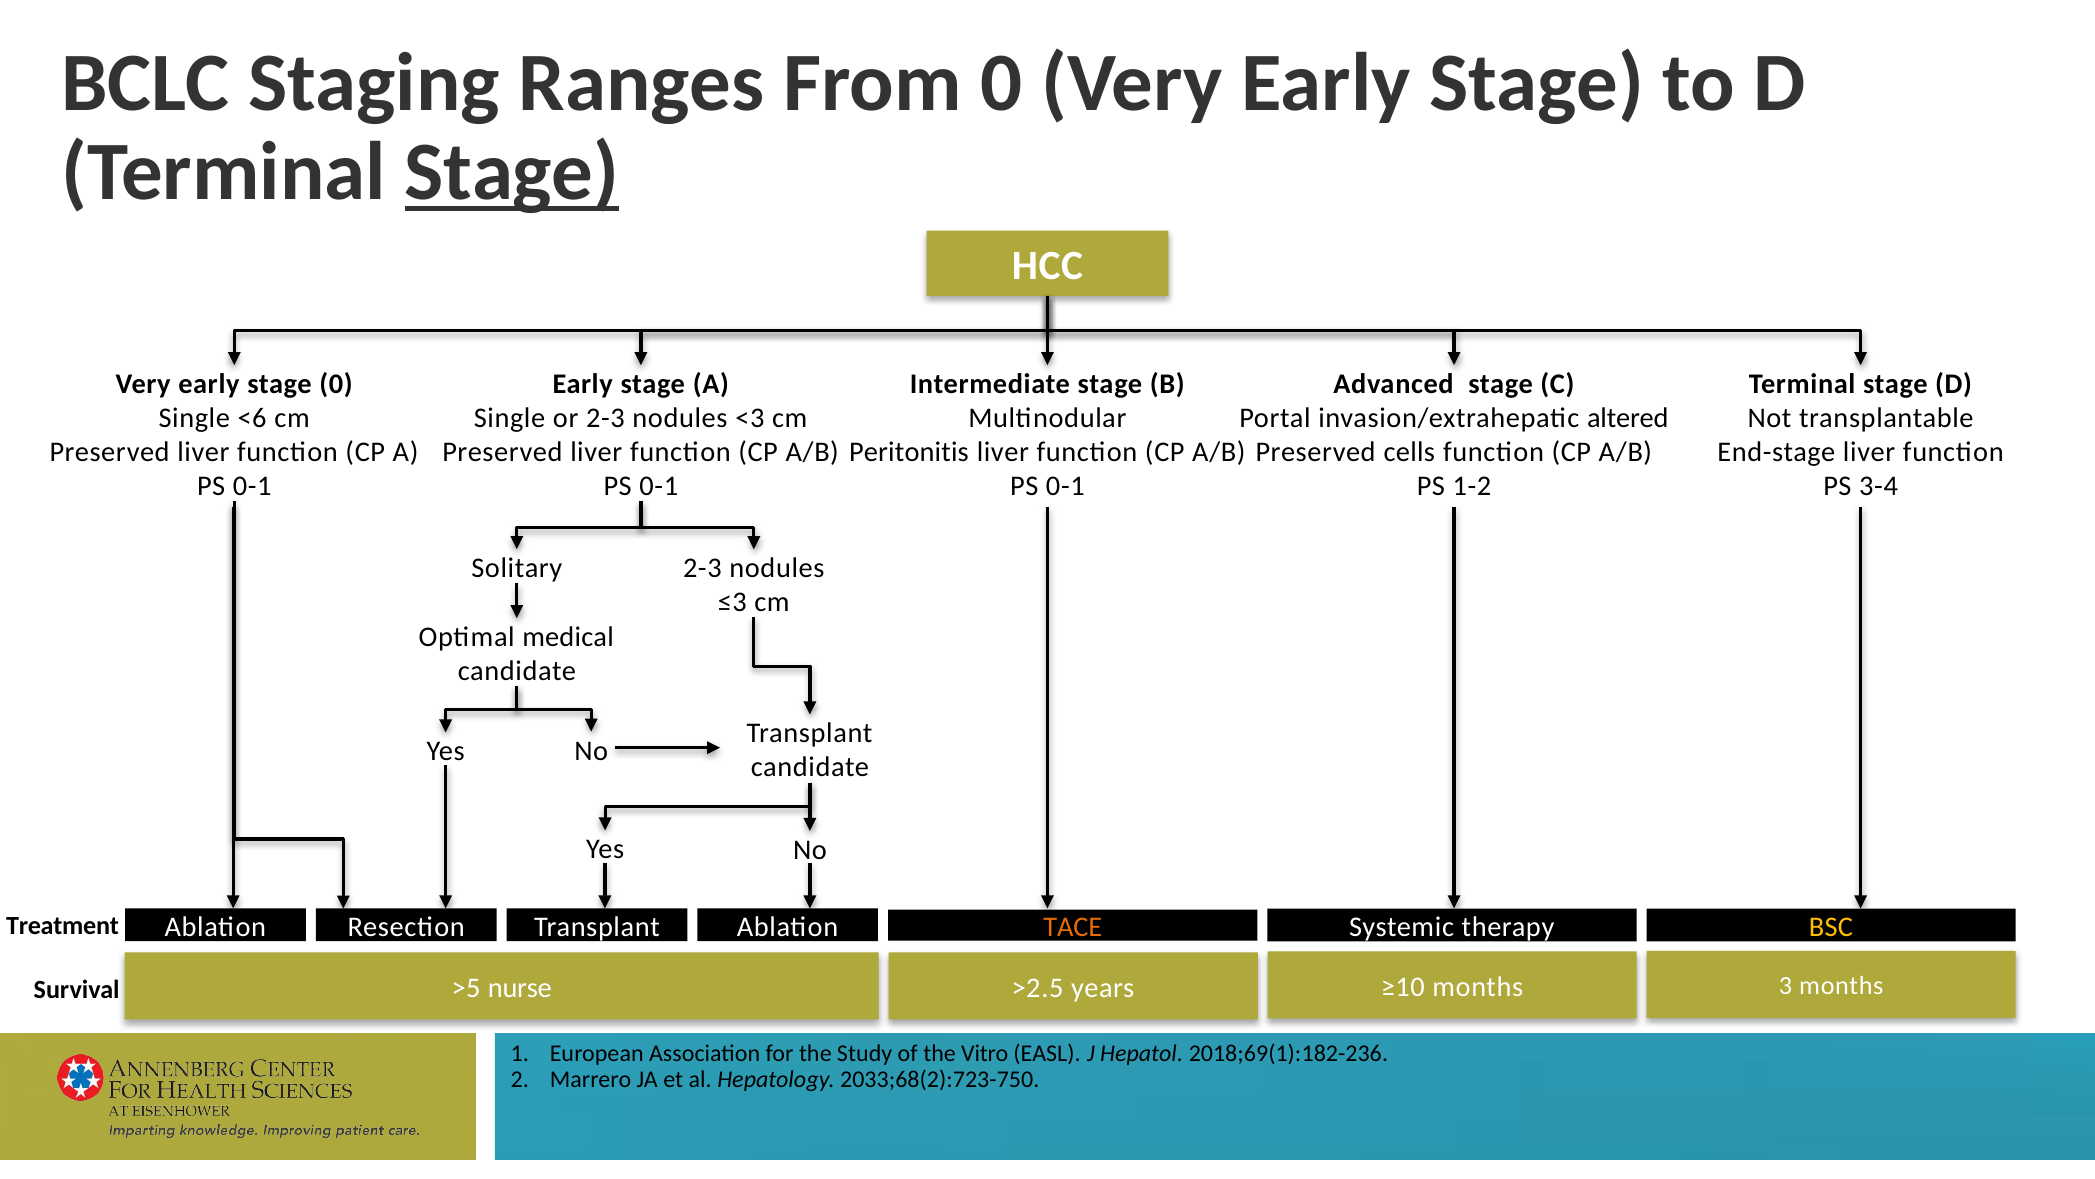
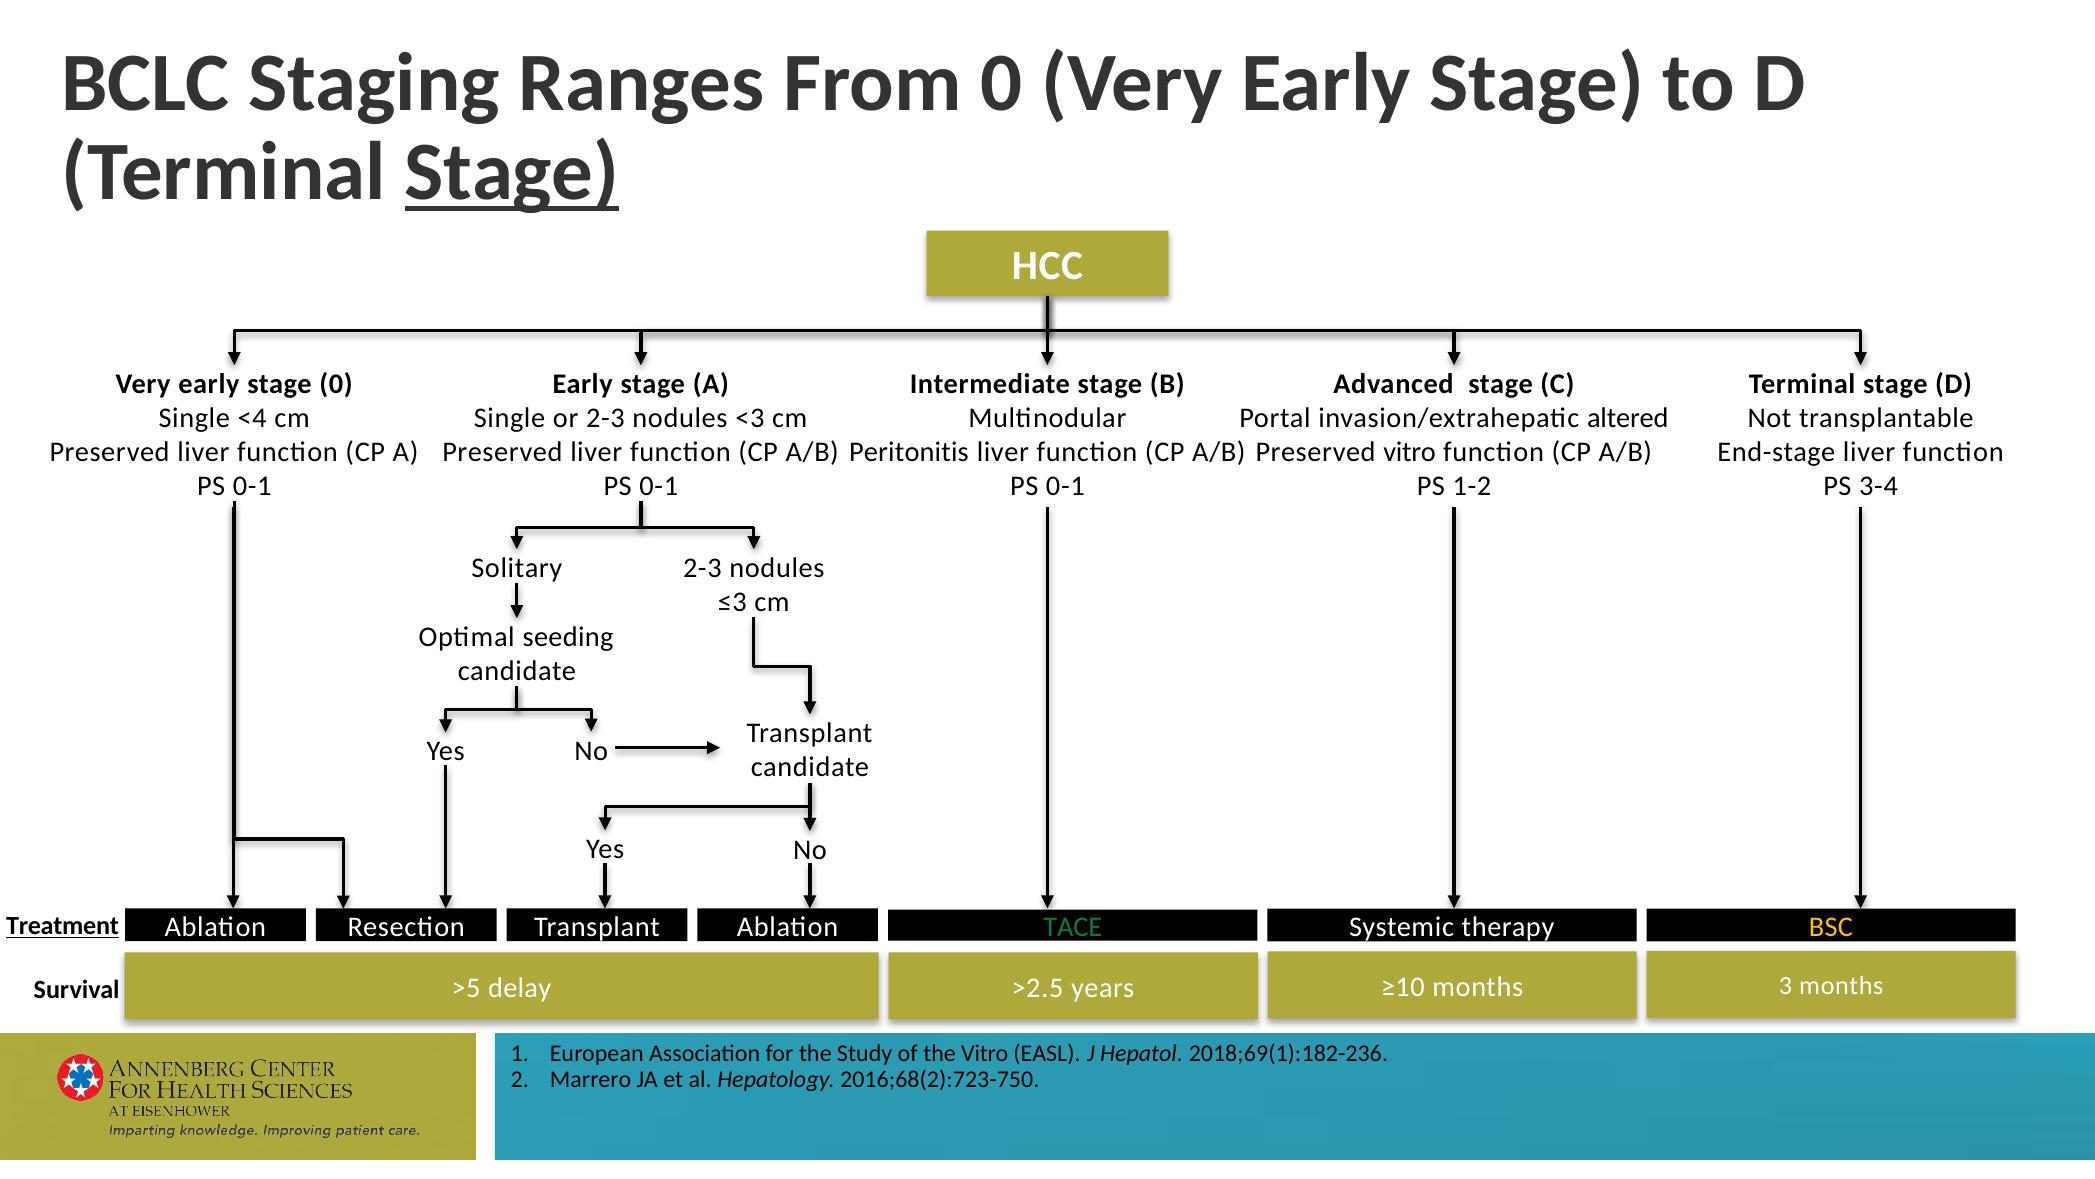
<6: <6 -> <4 (252, 418)
Preserved cells: cells -> vitro (1410, 452)
medical: medical -> seeding (568, 637)
TACE colour: orange -> green (1073, 927)
Treatment underline: none -> present (62, 926)
nurse: nurse -> delay (520, 987)
2033;68(2):723-750: 2033;68(2):723-750 -> 2016;68(2):723-750 (940, 1079)
